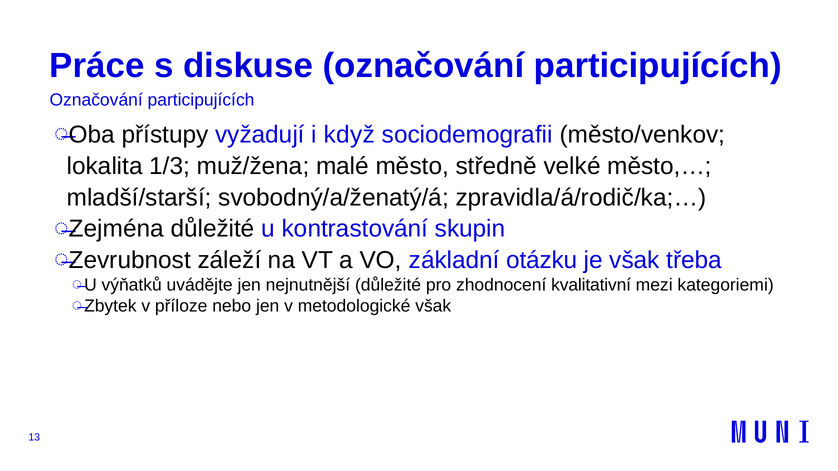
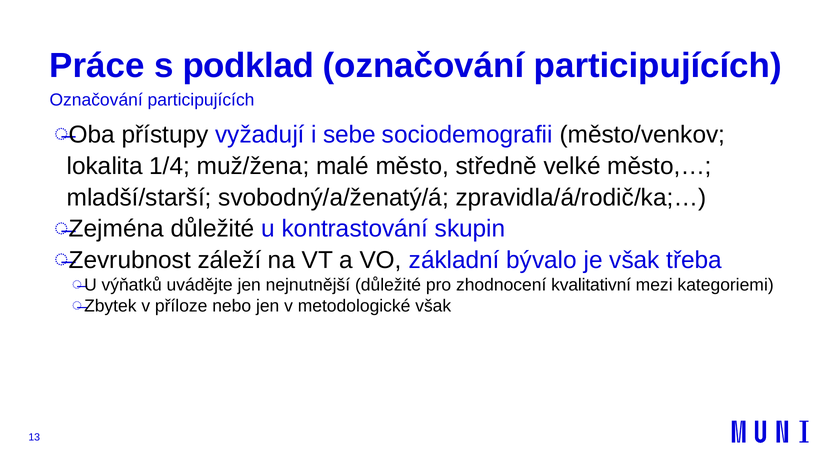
diskuse: diskuse -> podklad (248, 66)
když: když -> sebe (349, 135)
1/3: 1/3 -> 1/4 (170, 166)
otázku: otázku -> bývalo (542, 260)
